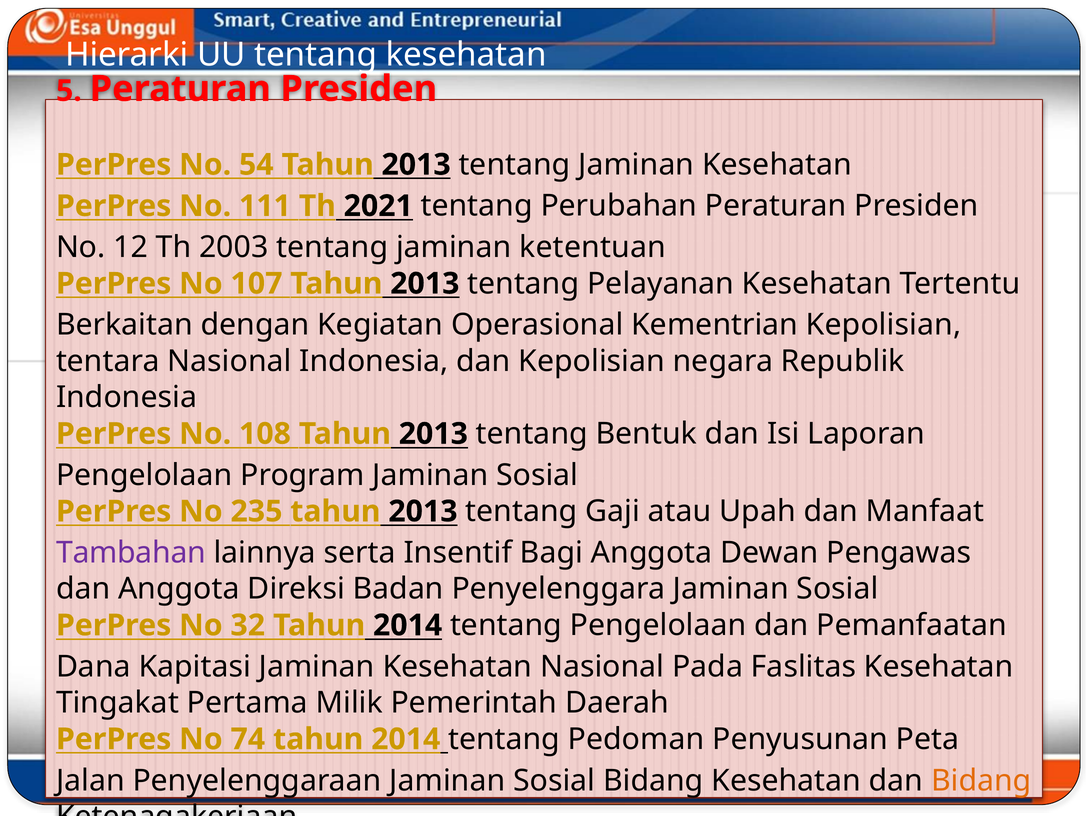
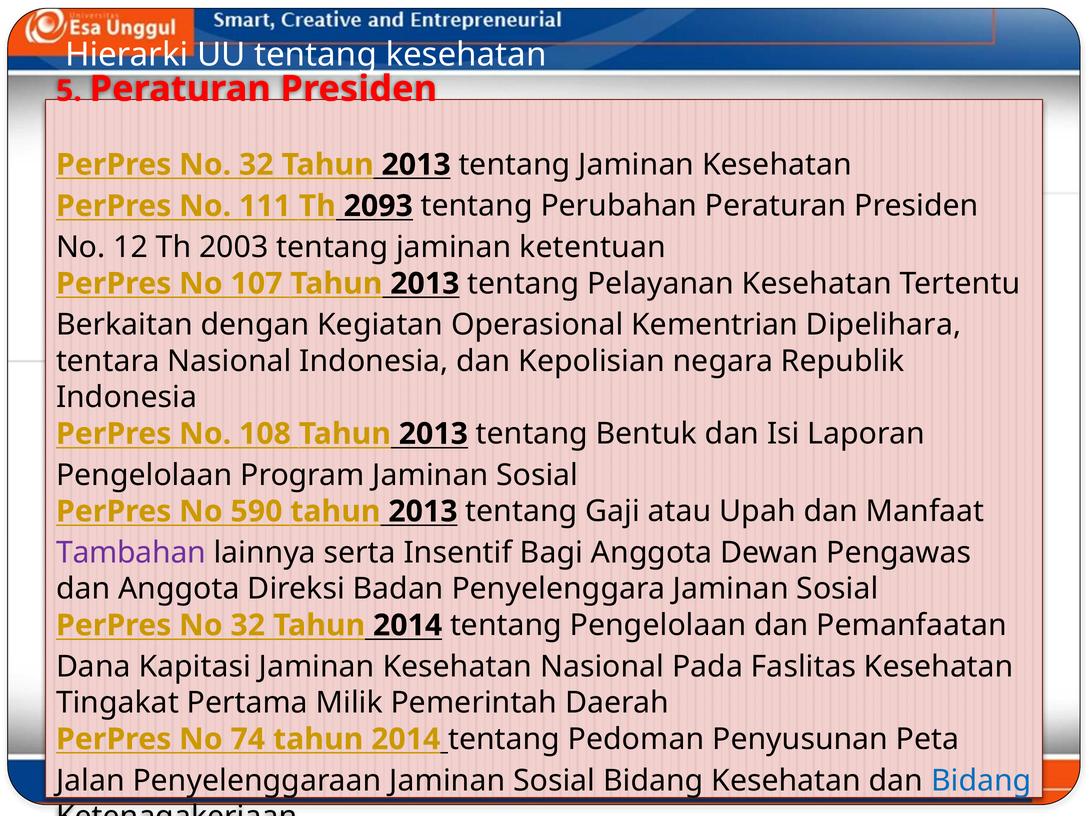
54: 54 -> 32 (256, 165)
2021: 2021 -> 2093 (378, 206)
Kementrian Kepolisian: Kepolisian -> Dipelihara (884, 325)
235: 235 -> 590 (256, 511)
Bidang colour: orange -> blue (981, 781)
